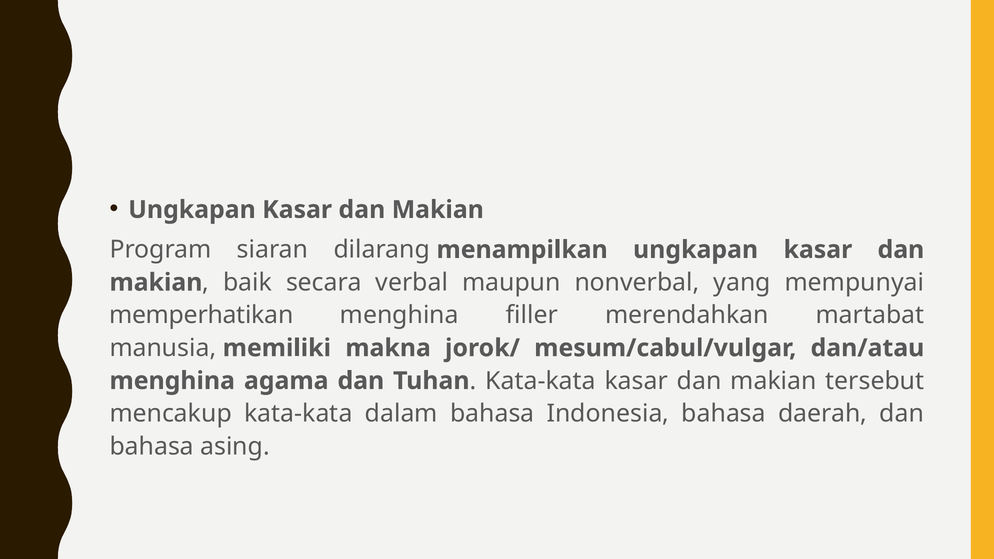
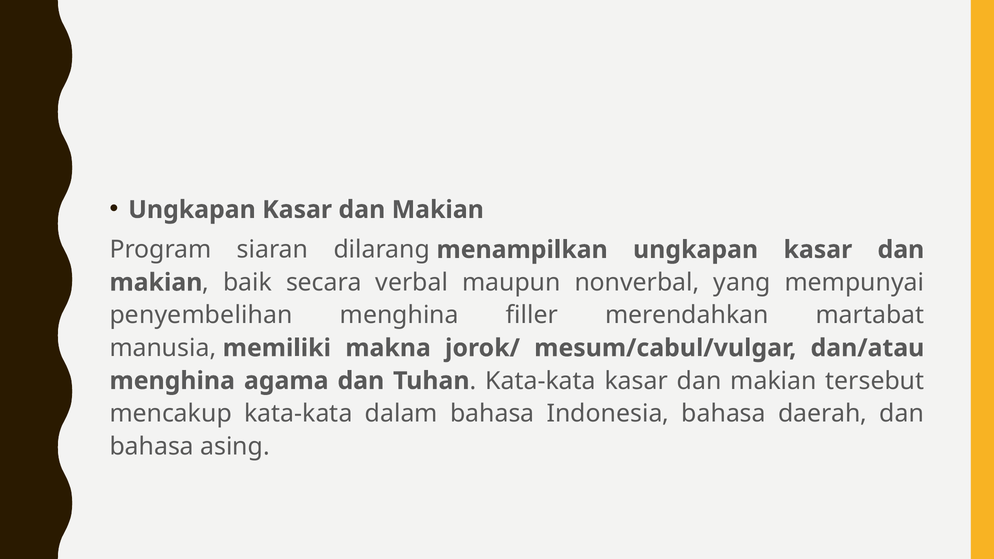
memperhatikan: memperhatikan -> penyembelihan (201, 315)
